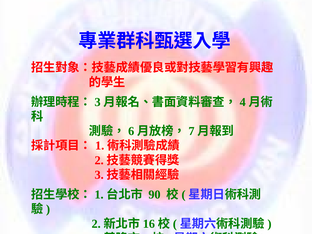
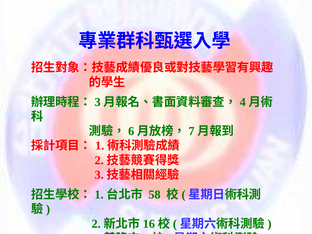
90: 90 -> 58 (154, 195)
